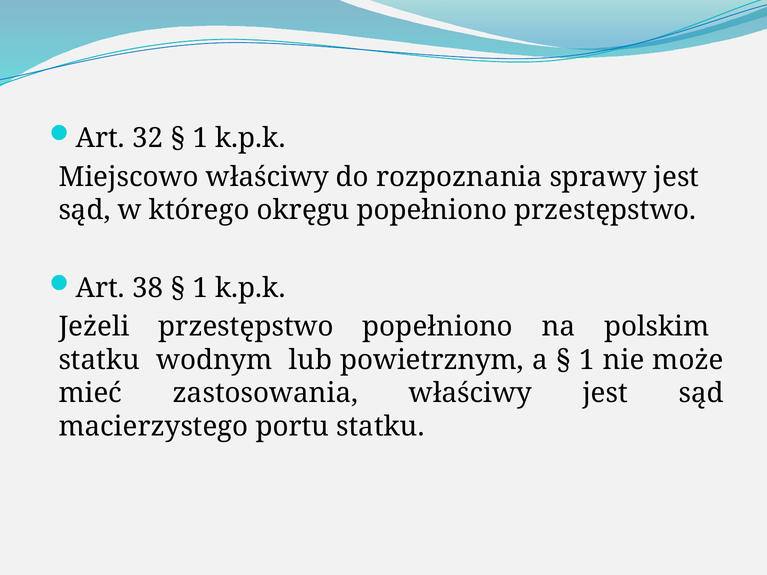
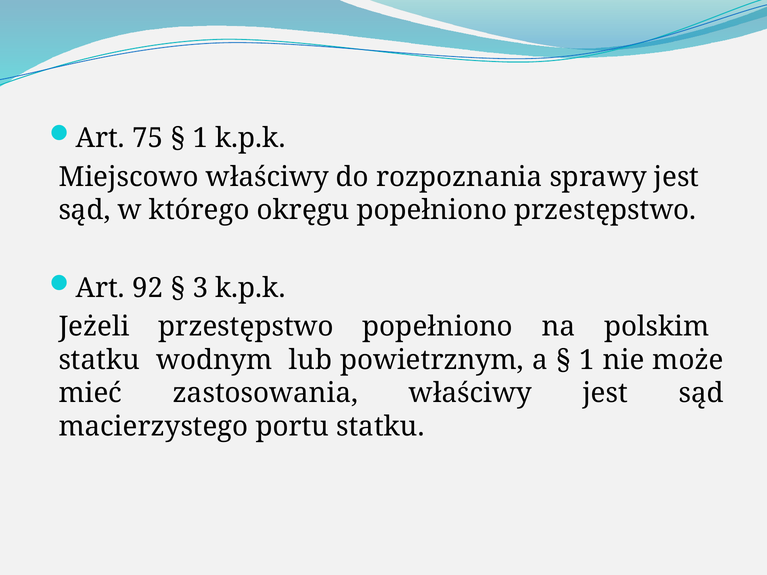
32: 32 -> 75 (148, 138)
38: 38 -> 92 (148, 288)
1: 1 -> 3 (200, 288)
